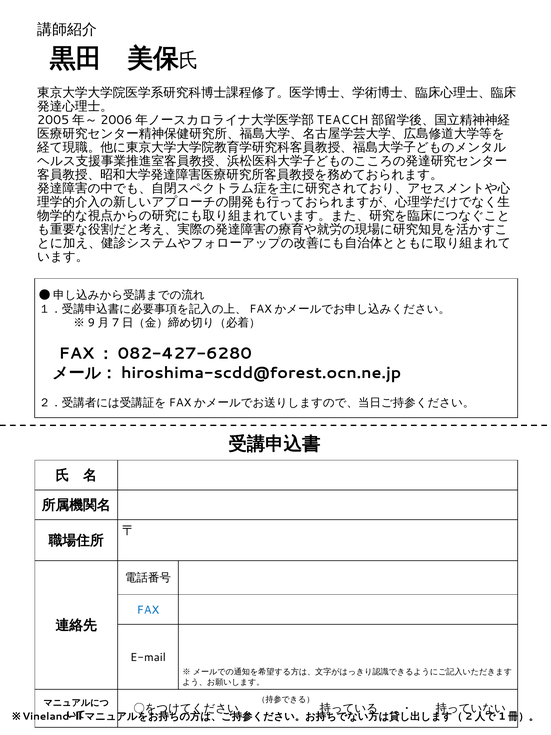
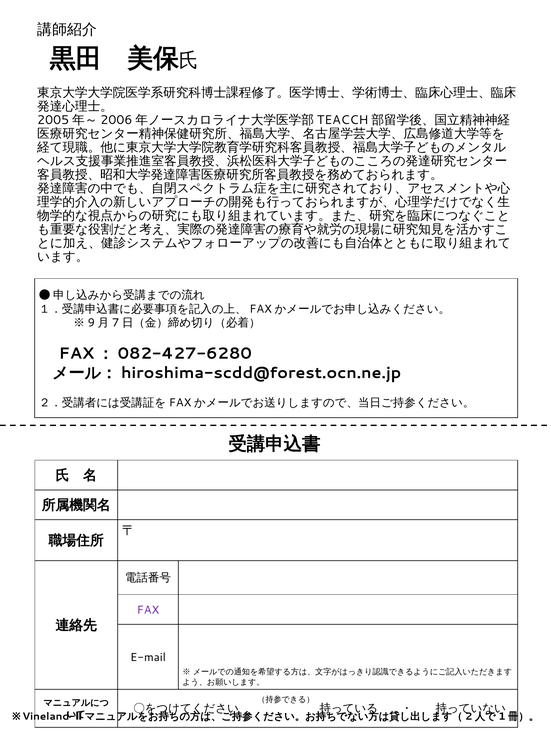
FAX colour: blue -> purple (148, 610)
